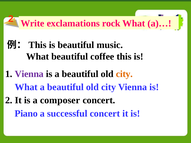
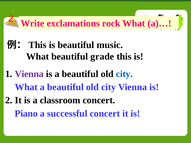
coffee: coffee -> grade (102, 57)
city colour: orange -> blue (124, 74)
composer: composer -> classroom (60, 100)
